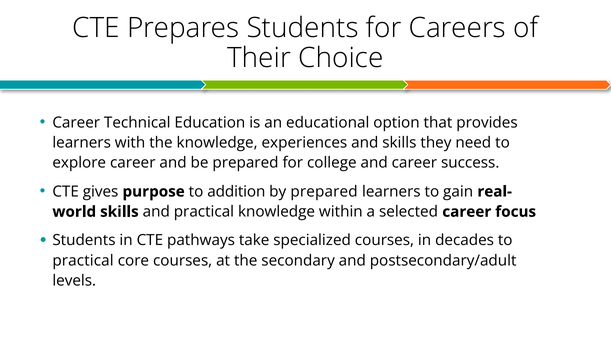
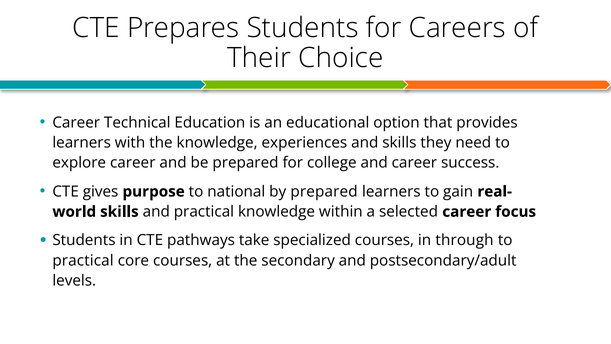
addition: addition -> national (236, 191)
decades: decades -> through (464, 240)
